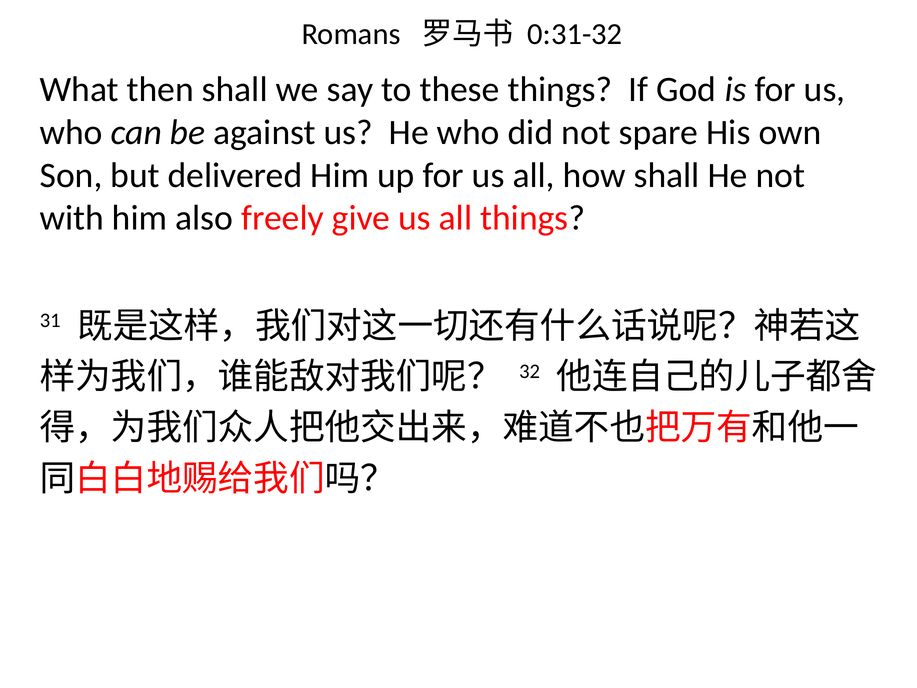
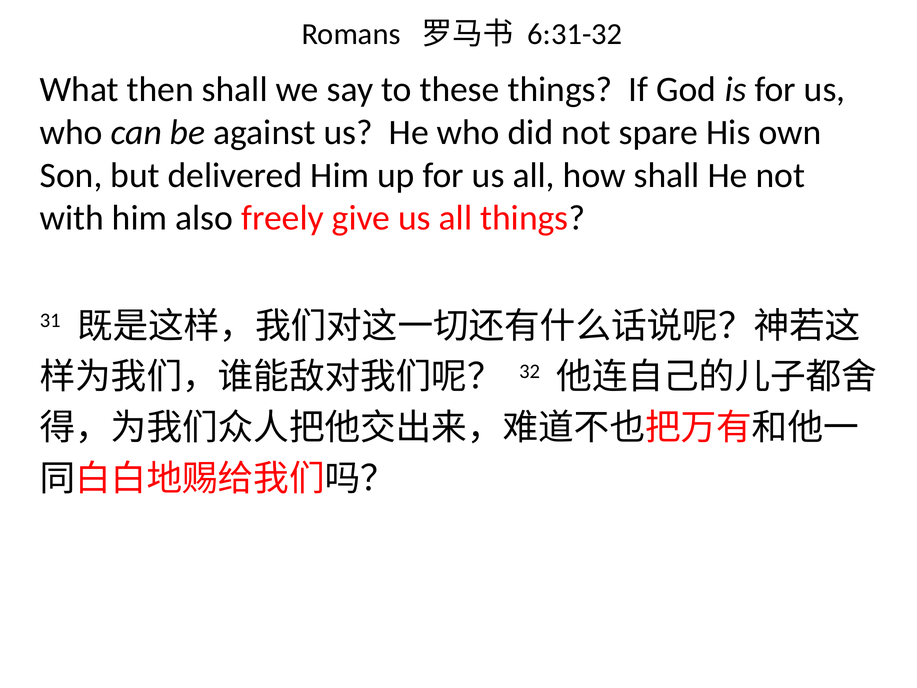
0:31-32: 0:31-32 -> 6:31-32 (575, 34)
